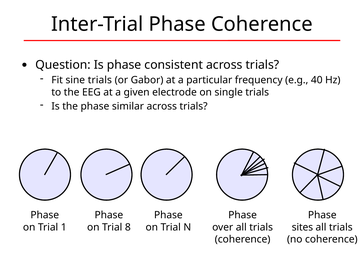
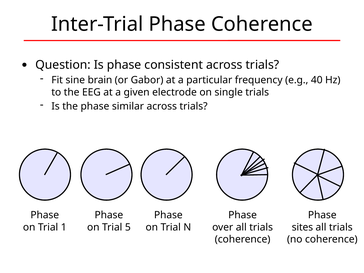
sine trials: trials -> brain (100, 80)
8: 8 -> 5 (128, 227)
